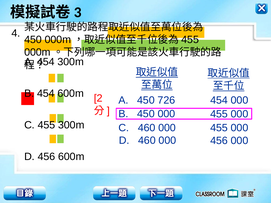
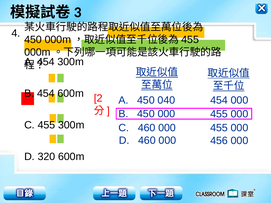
726: 726 -> 040 (166, 100)
D 456: 456 -> 320 (46, 157)
